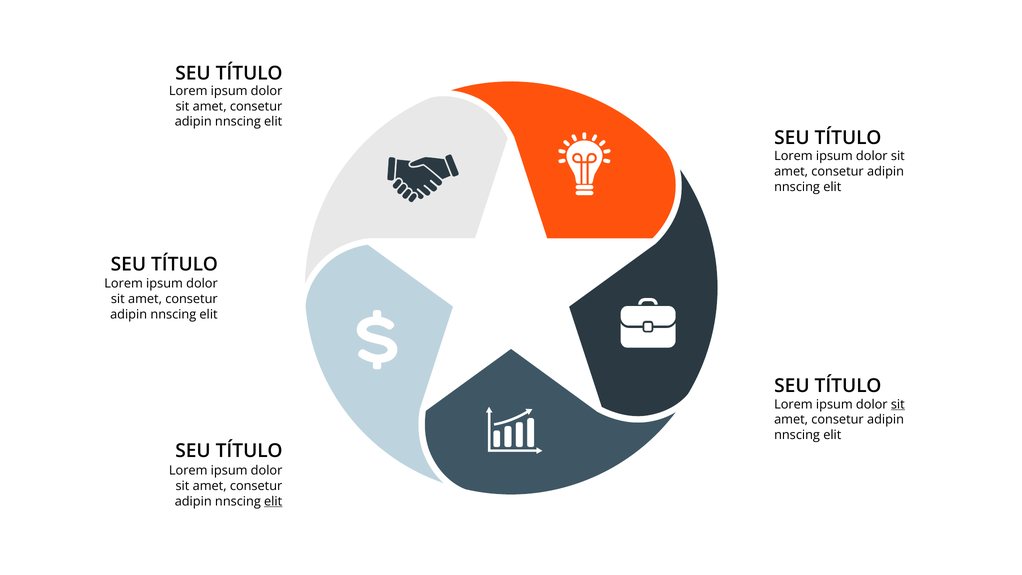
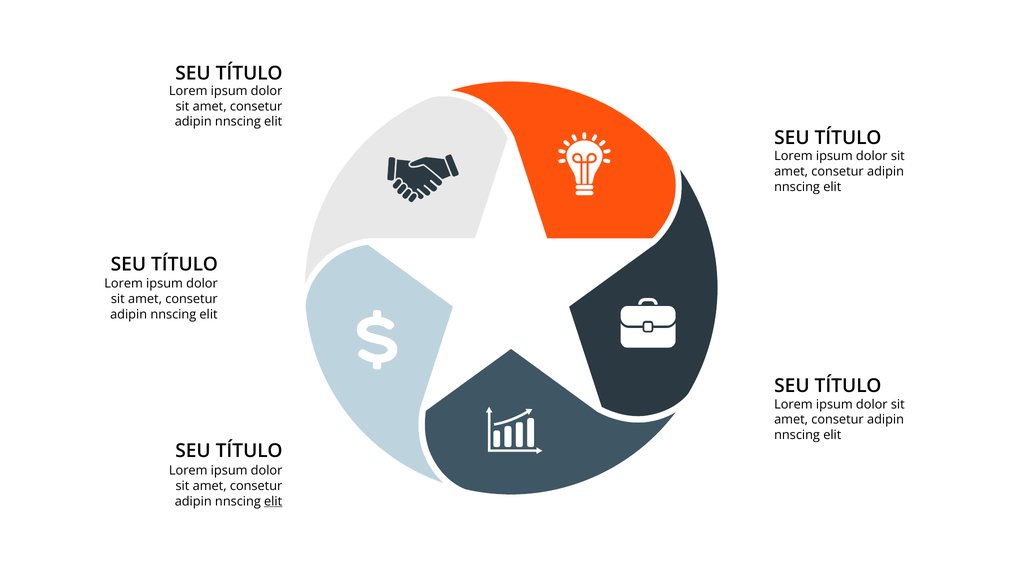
sit underline: present -> none (898, 404)
